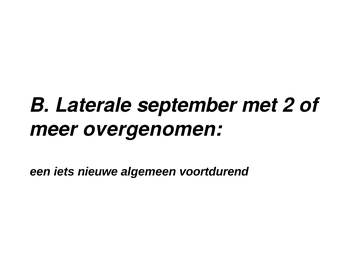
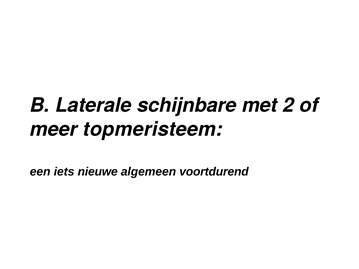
september: september -> schijnbare (187, 105)
overgenomen: overgenomen -> topmeristeem (153, 129)
